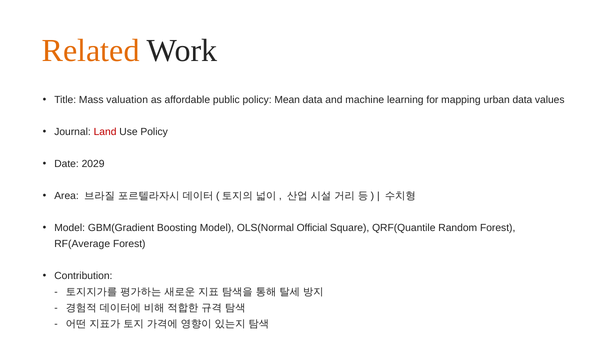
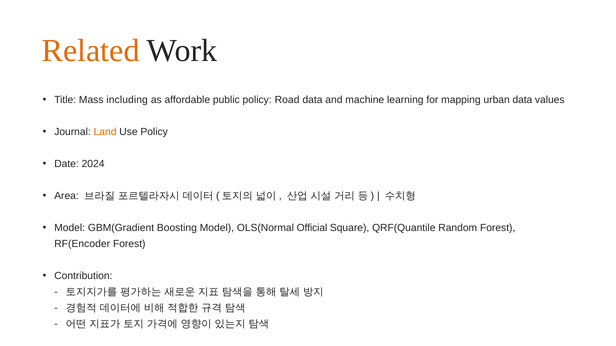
valuation: valuation -> including (127, 100)
Mean: Mean -> Road (287, 100)
Land colour: red -> orange (105, 132)
2029: 2029 -> 2024 (93, 164)
RF(Average: RF(Average -> RF(Encoder (82, 244)
